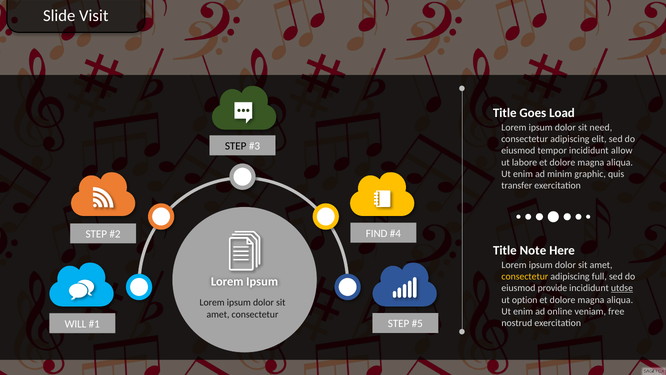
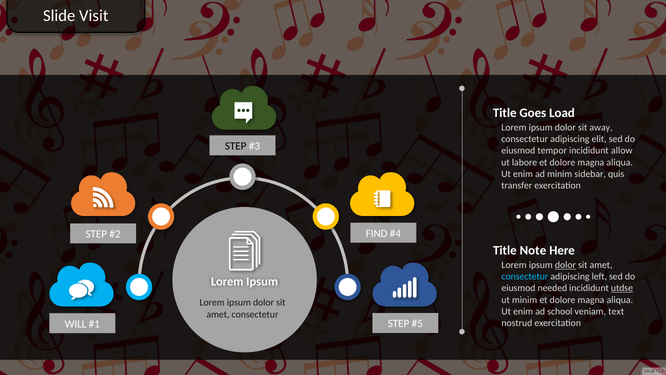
need: need -> away (601, 127)
graphic: graphic -> sidebar (590, 174)
dolor underline: none -> present (565, 265)
consectetur colour: yellow -> light blue (525, 276)
full: full -> left (599, 276)
provide: provide -> needed (552, 288)
ut option: option -> minim (525, 300)
online: online -> school (560, 311)
free: free -> text (616, 311)
